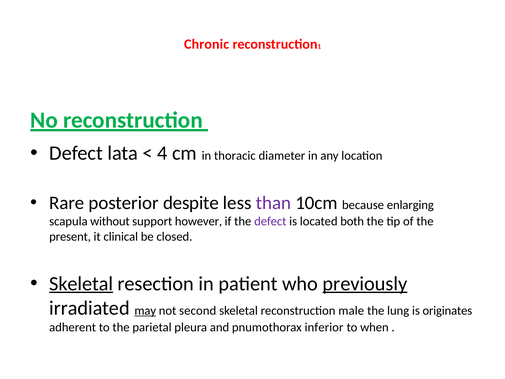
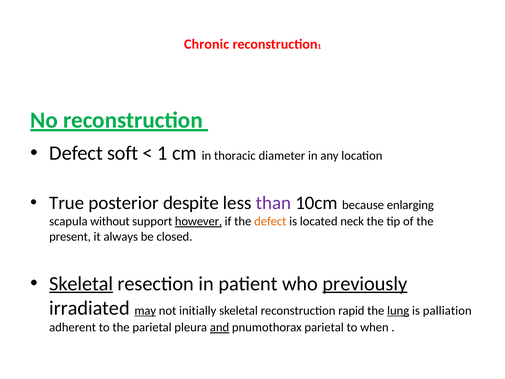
lata: lata -> soft (123, 153)
4: 4 -> 1 (162, 153)
Rare: Rare -> True (67, 203)
however underline: none -> present (199, 221)
defect colour: purple -> orange (270, 221)
both: both -> neck (352, 221)
clinical: clinical -> always (121, 236)
second: second -> initially (198, 310)
male: male -> rapid (351, 310)
lung underline: none -> present (398, 310)
originates: originates -> palliation (447, 310)
and underline: none -> present (220, 327)
pnumothorax inferior: inferior -> parietal (324, 327)
